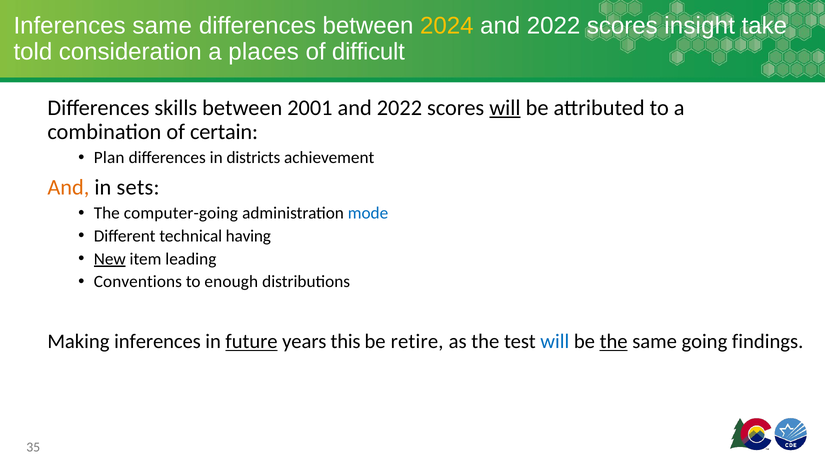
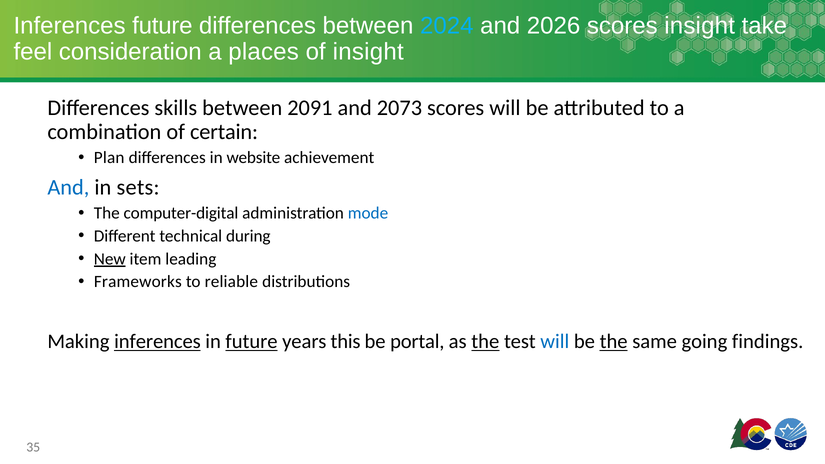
Inferences same: same -> future (162, 26)
2024 colour: yellow -> light blue (447, 26)
2022: 2022 -> 2026 (554, 26)
told: told -> feel (33, 52)
of difficult: difficult -> insight (368, 52)
2001: 2001 -> 2091 (310, 108)
2022: 2022 -> 2073 (399, 108)
will underline: present -> none (505, 108)
districts: districts -> website (253, 158)
And colour: orange -> blue (68, 188)
computer-going: computer-going -> computer-digital (181, 213)
having: having -> during (248, 236)
Conventions: Conventions -> Frameworks (138, 282)
enough: enough -> reliable (231, 282)
inferences underline: none -> present (157, 342)
retire: retire -> portal (417, 342)
the underline: none -> present (485, 342)
